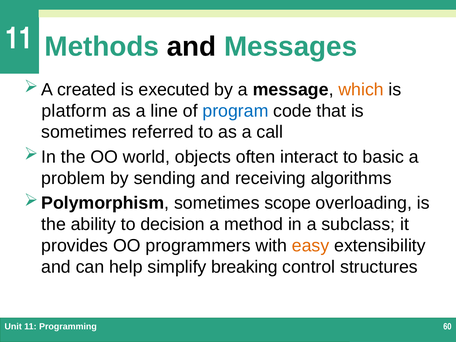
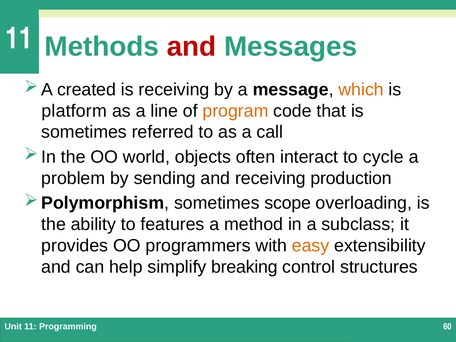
and colour: black -> red (192, 47)
is executed: executed -> receiving (174, 90)
program colour: blue -> orange (235, 111)
basic: basic -> cycle (383, 157)
algorithms: algorithms -> production (351, 178)
decision: decision -> features (173, 224)
